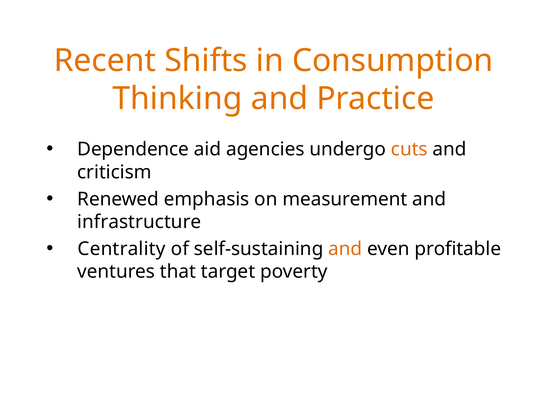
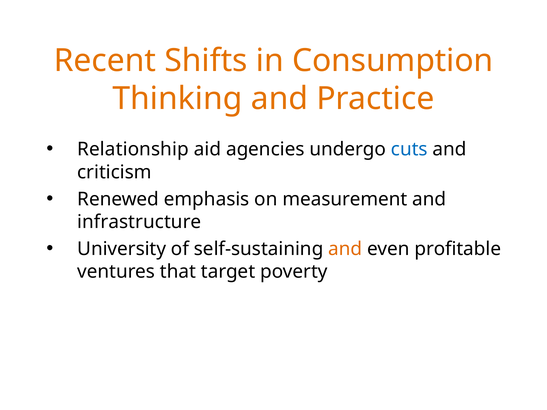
Dependence: Dependence -> Relationship (133, 149)
cuts colour: orange -> blue (409, 149)
Centrality: Centrality -> University (122, 249)
